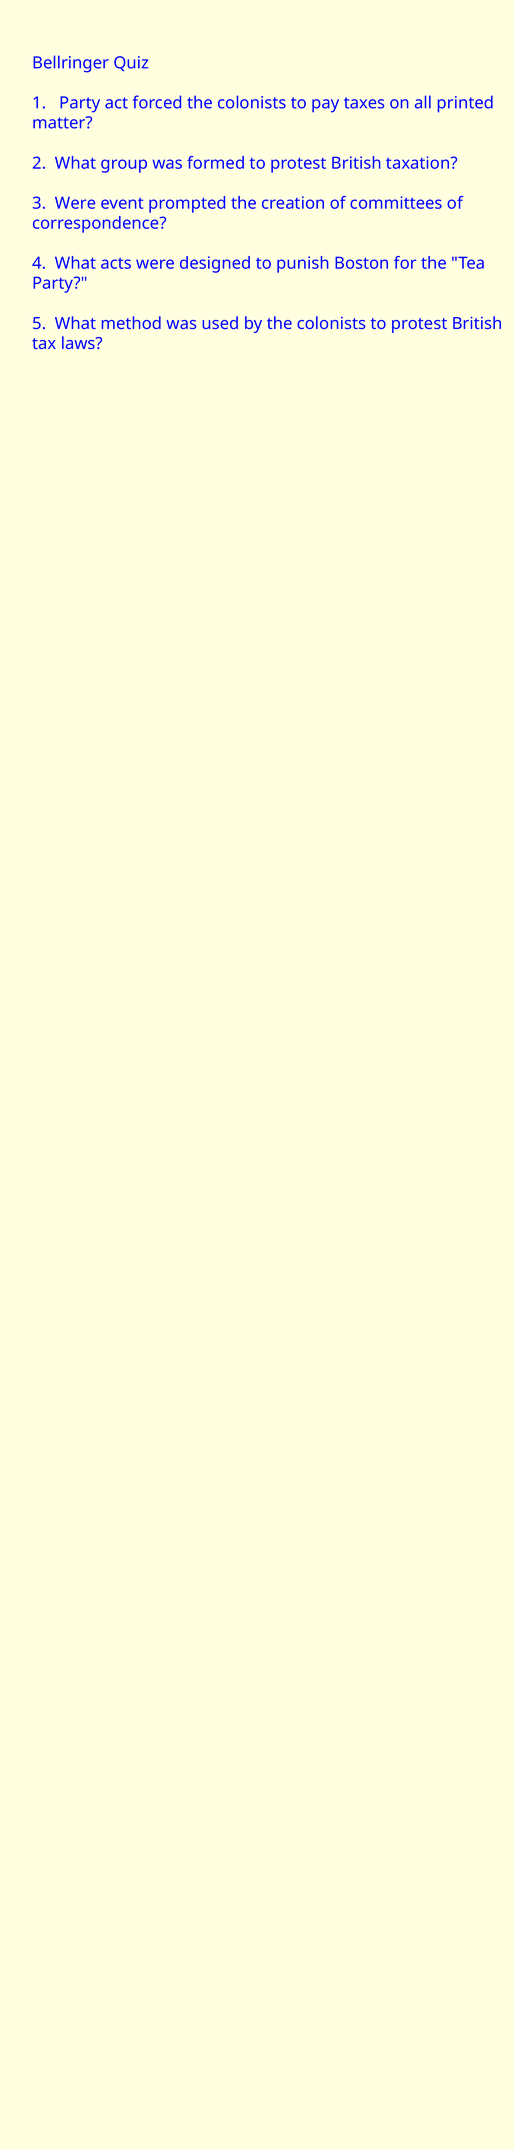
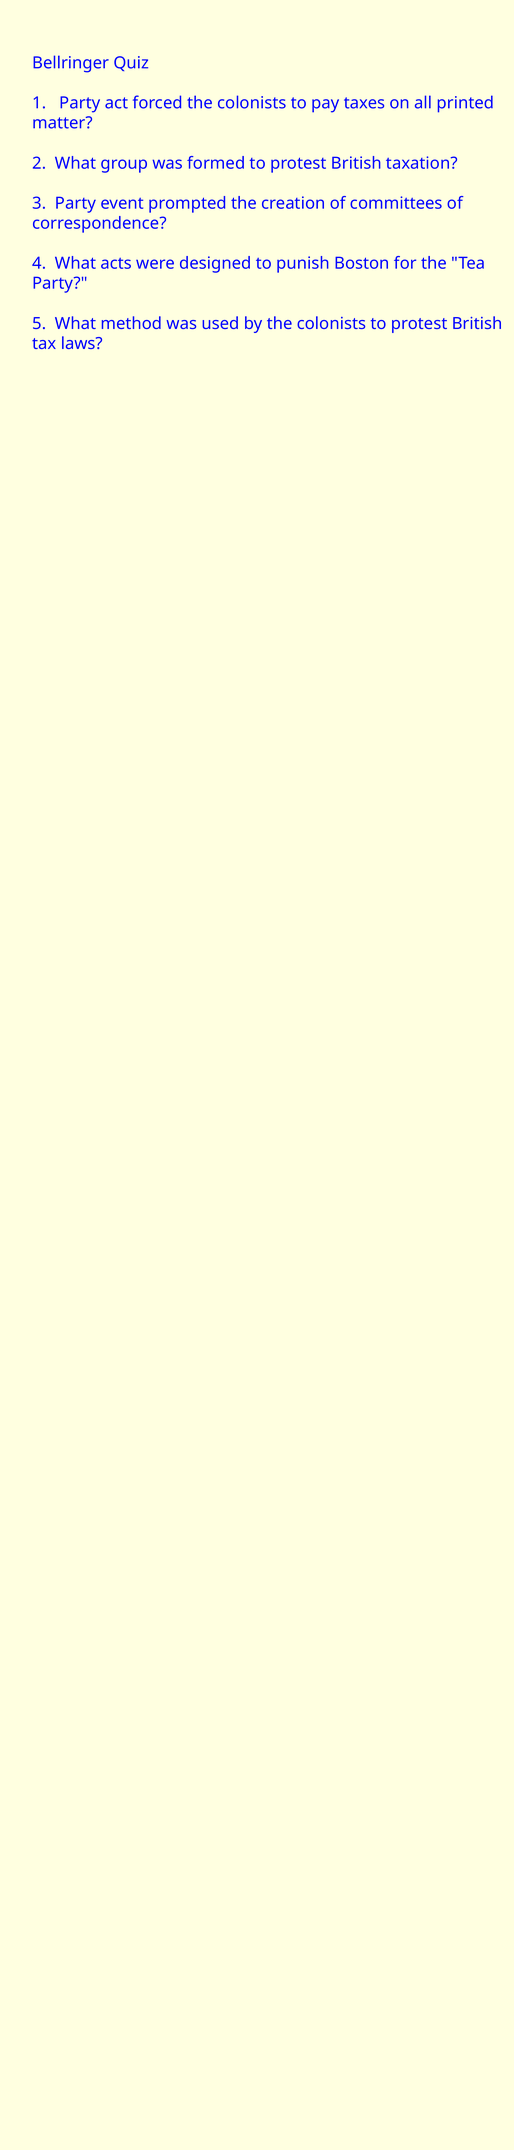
3 Were: Were -> Party (75, 203)
